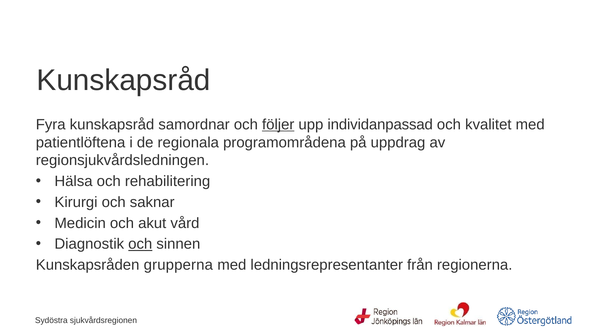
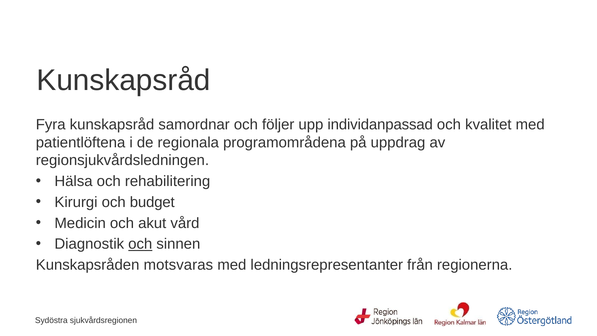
följer underline: present -> none (278, 124)
saknar: saknar -> budget (152, 202)
grupperna: grupperna -> motsvaras (178, 265)
